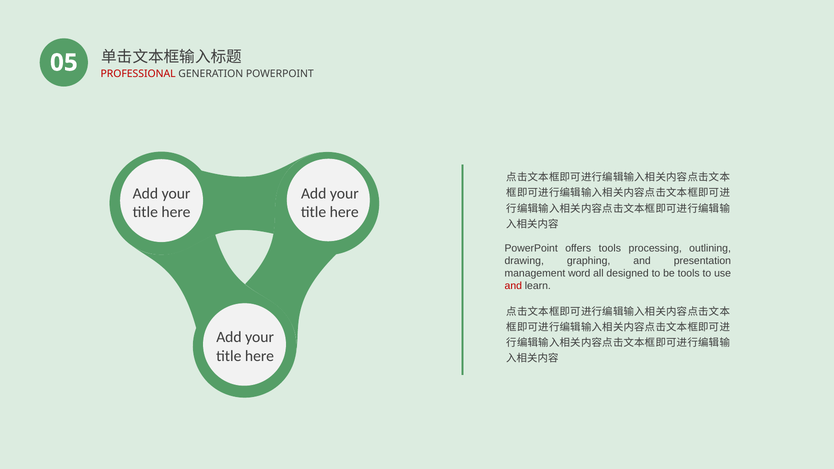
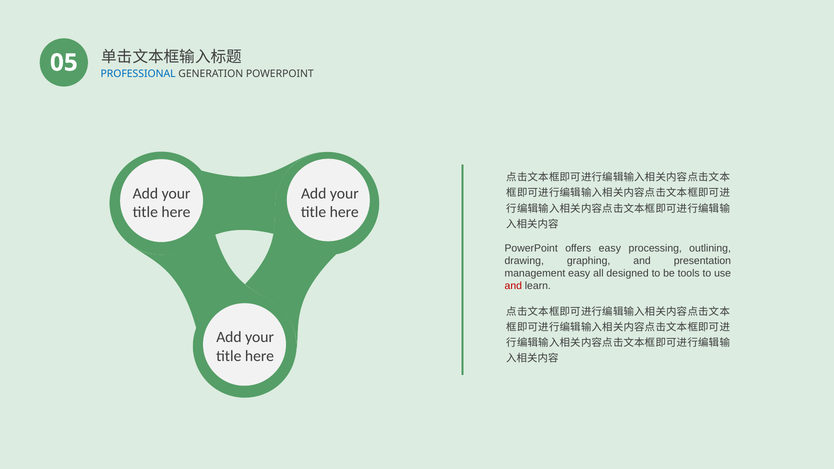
PROFESSIONAL colour: red -> blue (138, 74)
offers tools: tools -> easy (610, 249)
management word: word -> easy (579, 274)
